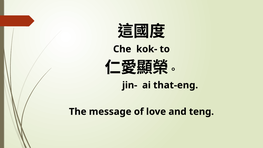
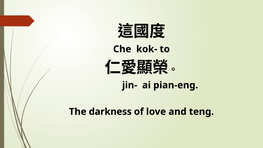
that-eng: that-eng -> pian-eng (176, 85)
message: message -> darkness (110, 112)
